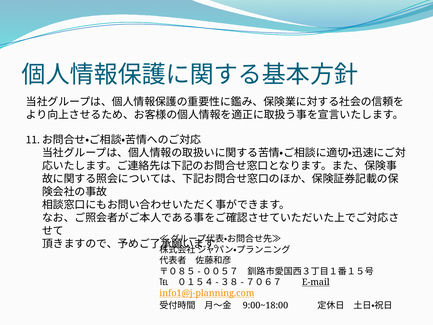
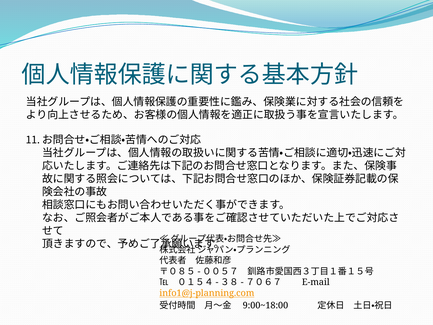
E-mail underline: present -> none (316, 282)
